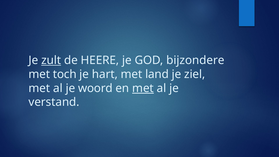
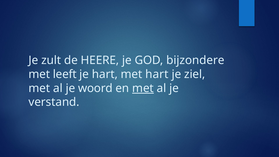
zult underline: present -> none (51, 60)
toch: toch -> leeft (65, 74)
met land: land -> hart (157, 74)
